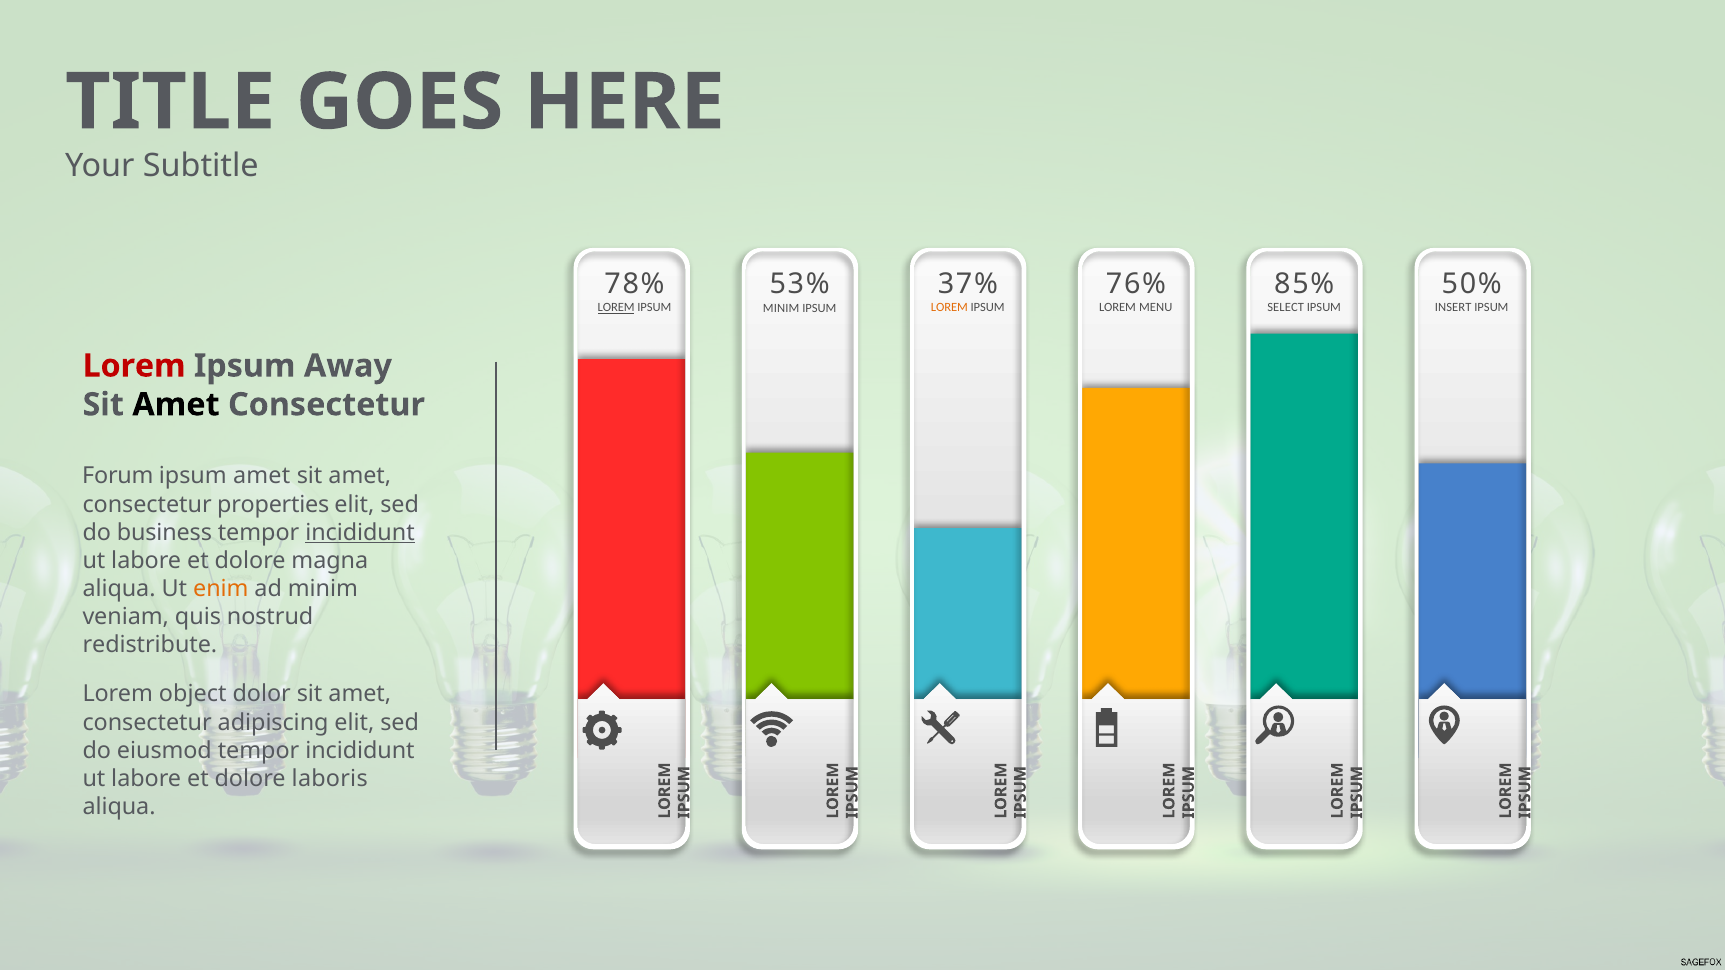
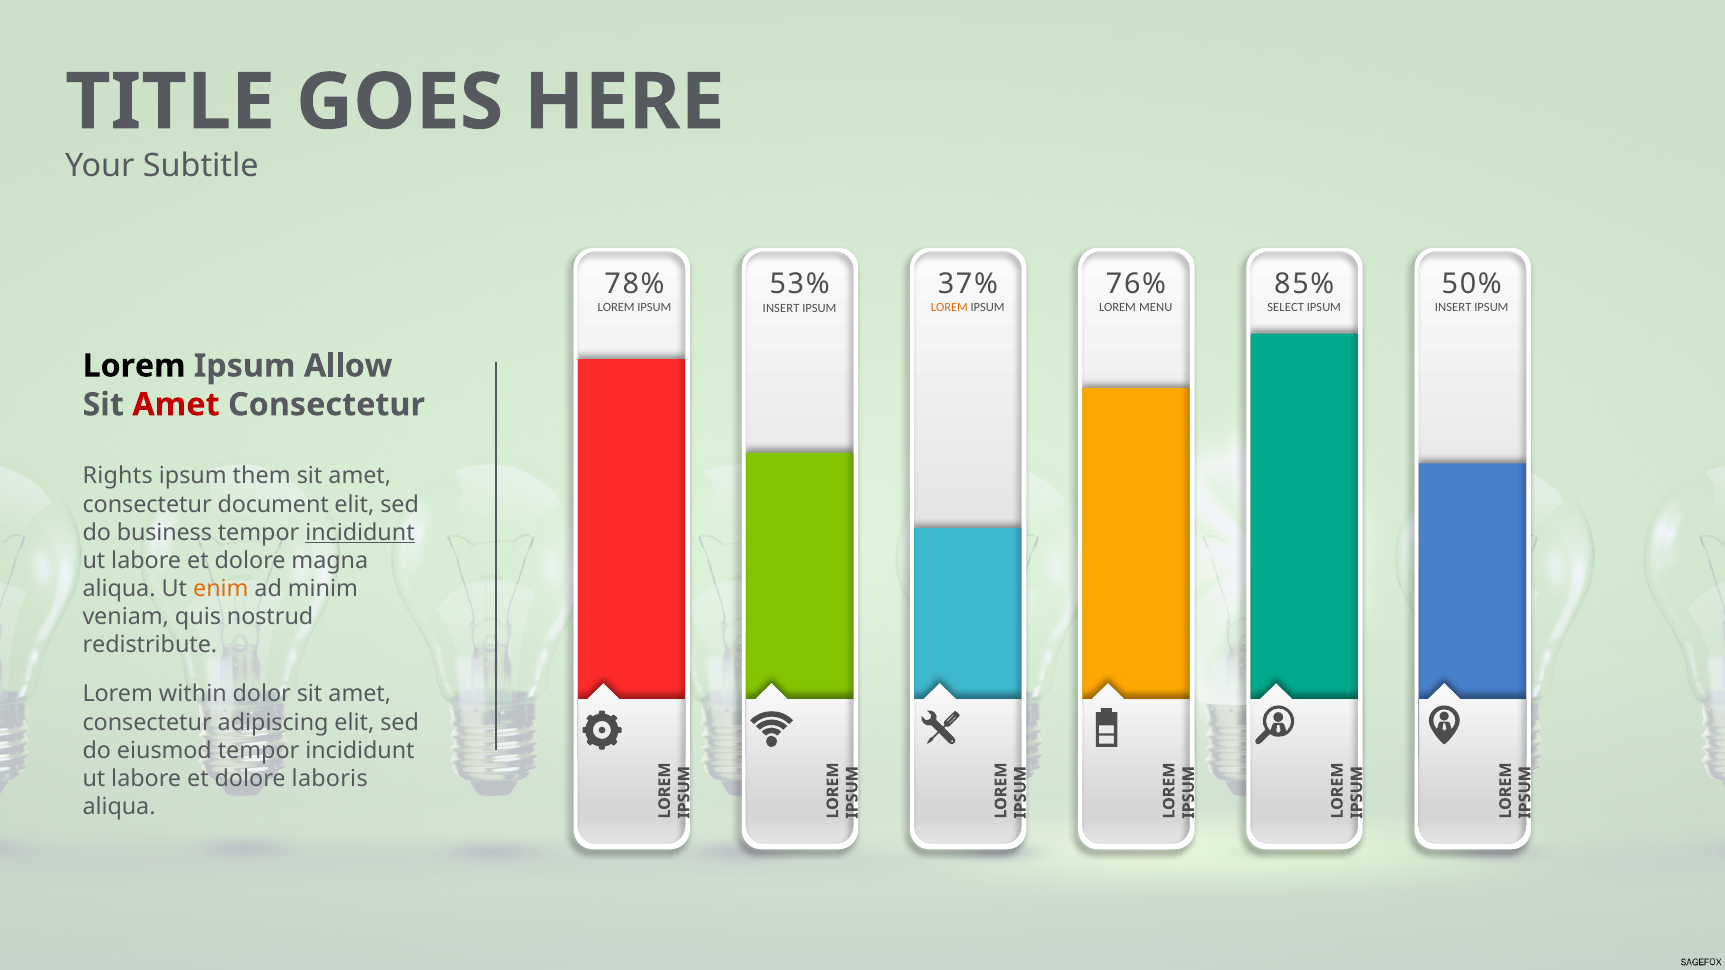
LOREM underline: present -> none (616, 308)
MINIM: MINIM -> INSERT (781, 308)
Lorem colour: red -> black (134, 366)
Away: Away -> Allow (348, 366)
Amet colour: black -> red (176, 405)
Forum: Forum -> Rights (118, 476)
ipsum amet: amet -> them (262, 476)
properties: properties -> document (273, 504)
object: object -> within (193, 694)
